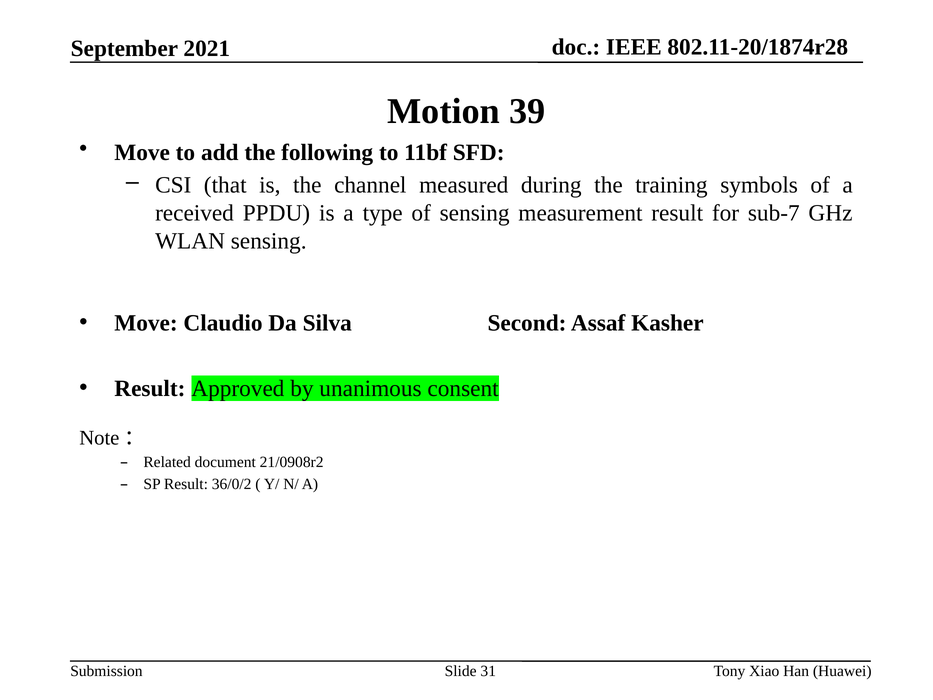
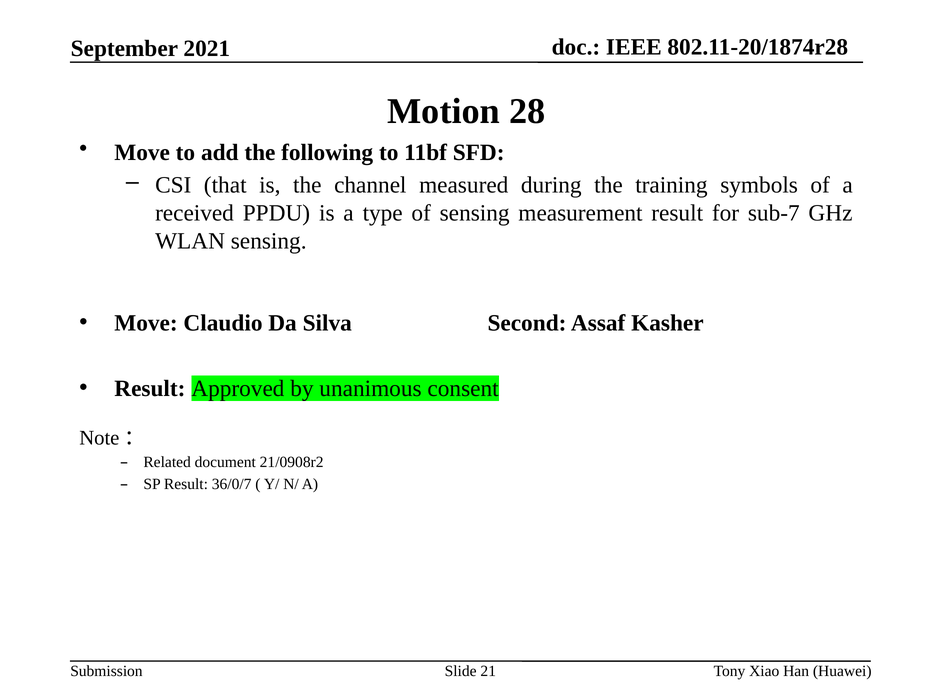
39: 39 -> 28 (527, 111)
36/0/2: 36/0/2 -> 36/0/7 (232, 484)
31: 31 -> 21 (488, 671)
